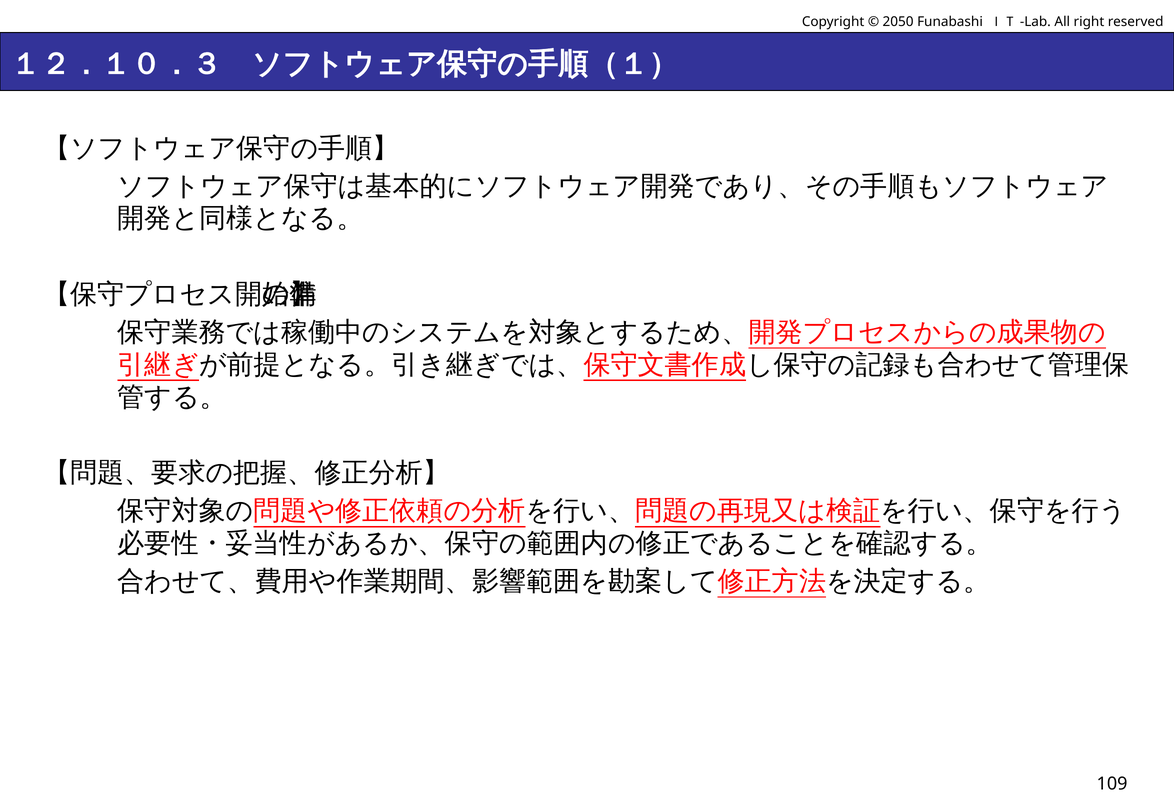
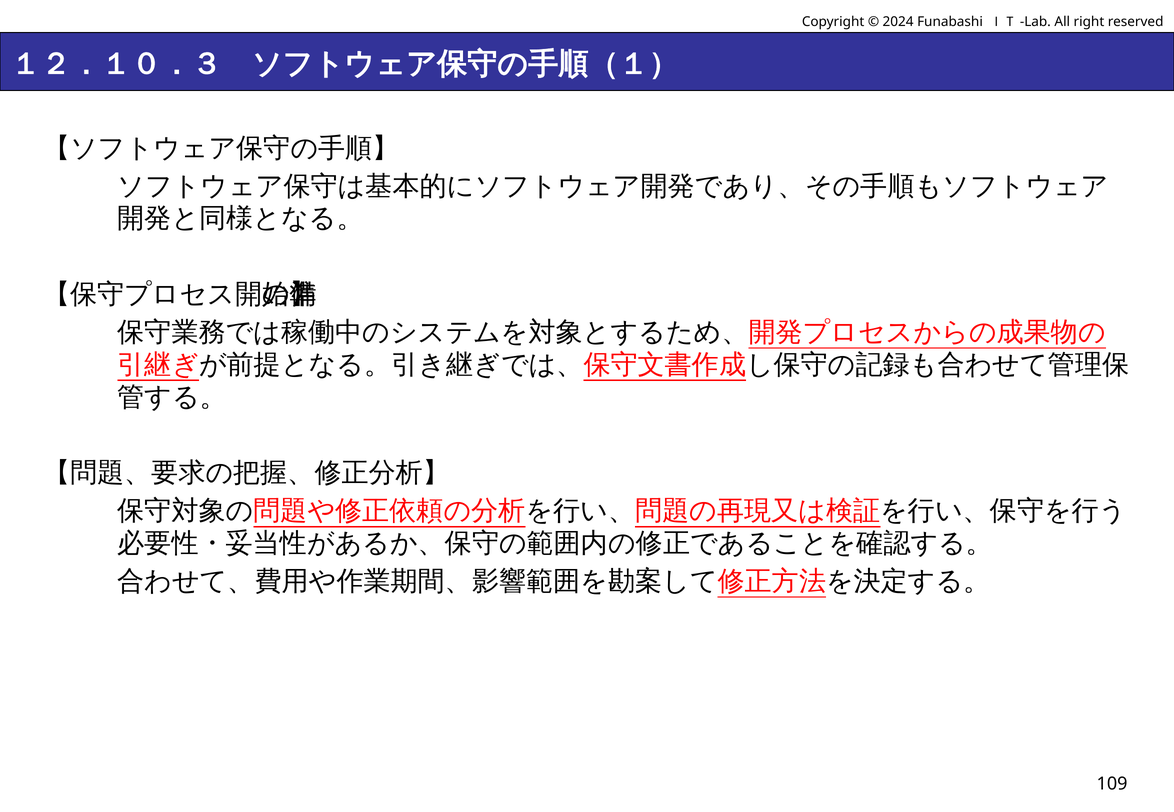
2050: 2050 -> 2024 (898, 22)
